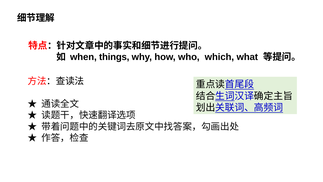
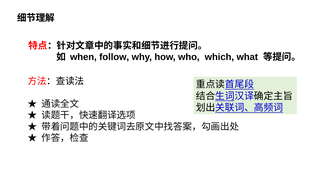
things: things -> follow (114, 57)
